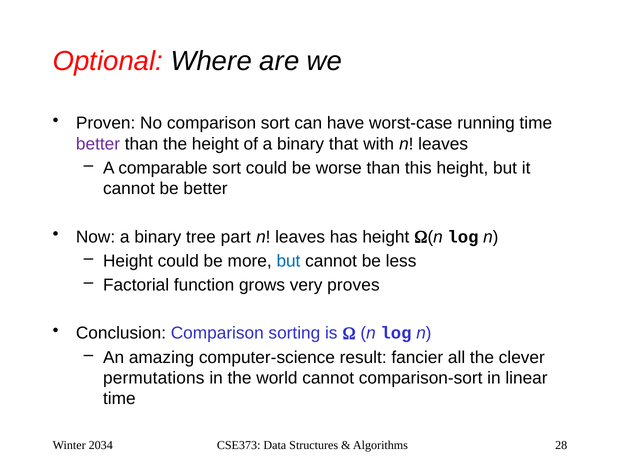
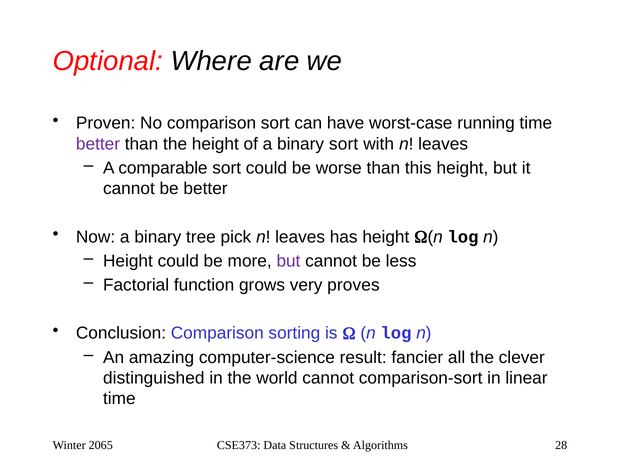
binary that: that -> sort (344, 144)
part: part -> pick (236, 237)
but colour: blue -> purple (288, 261)
permutations: permutations -> distinguished (154, 378)
2034: 2034 -> 2065 (101, 445)
